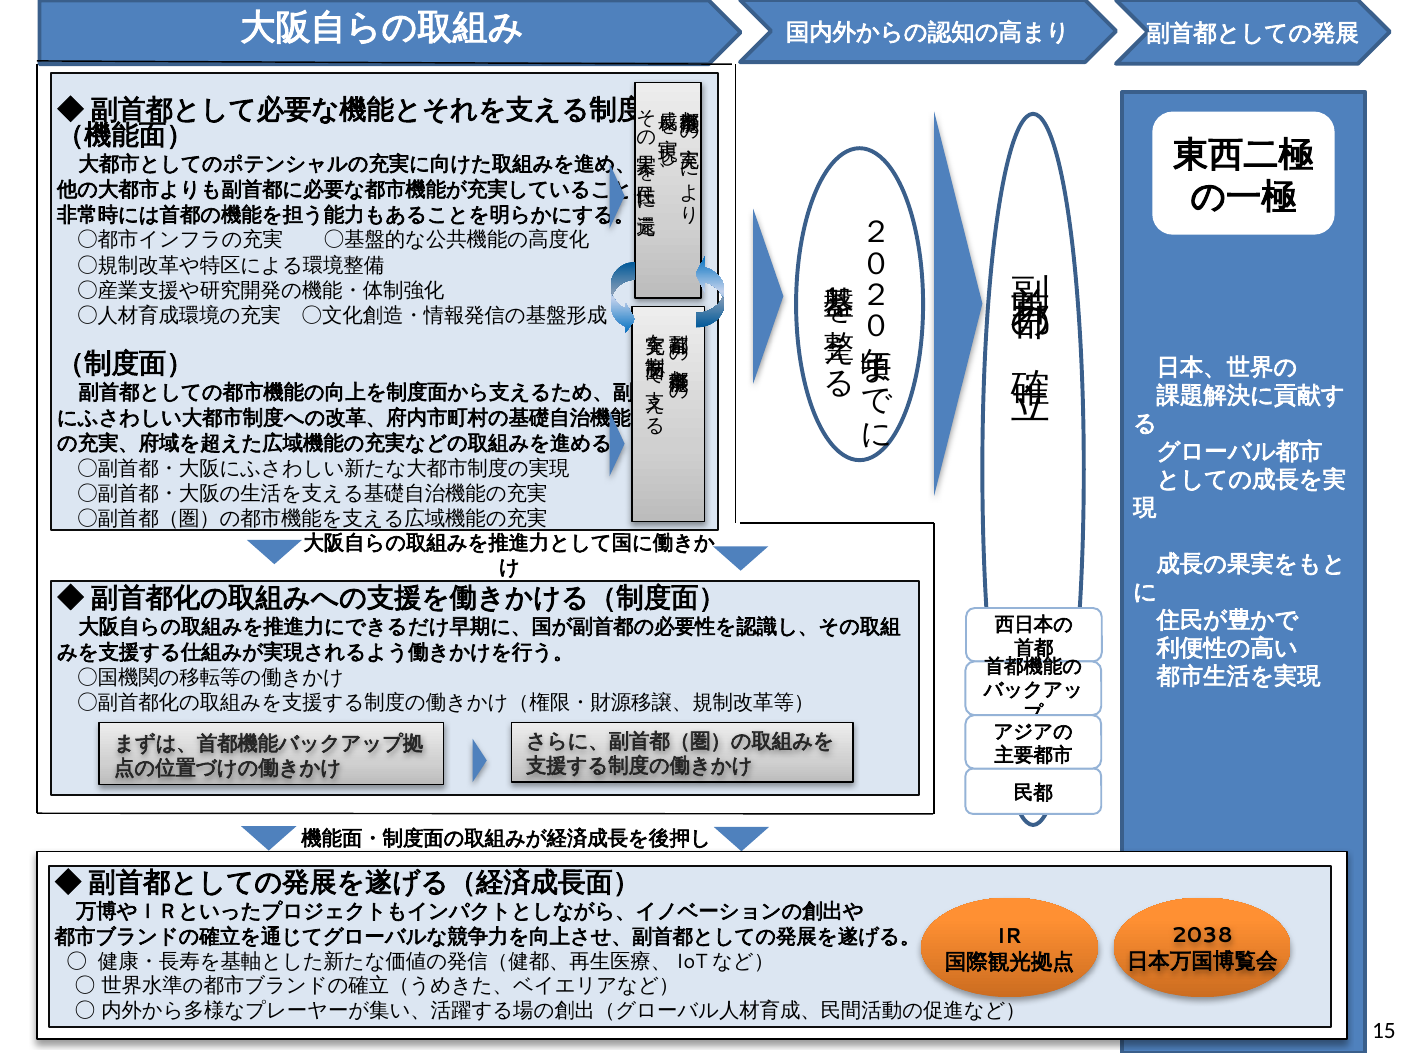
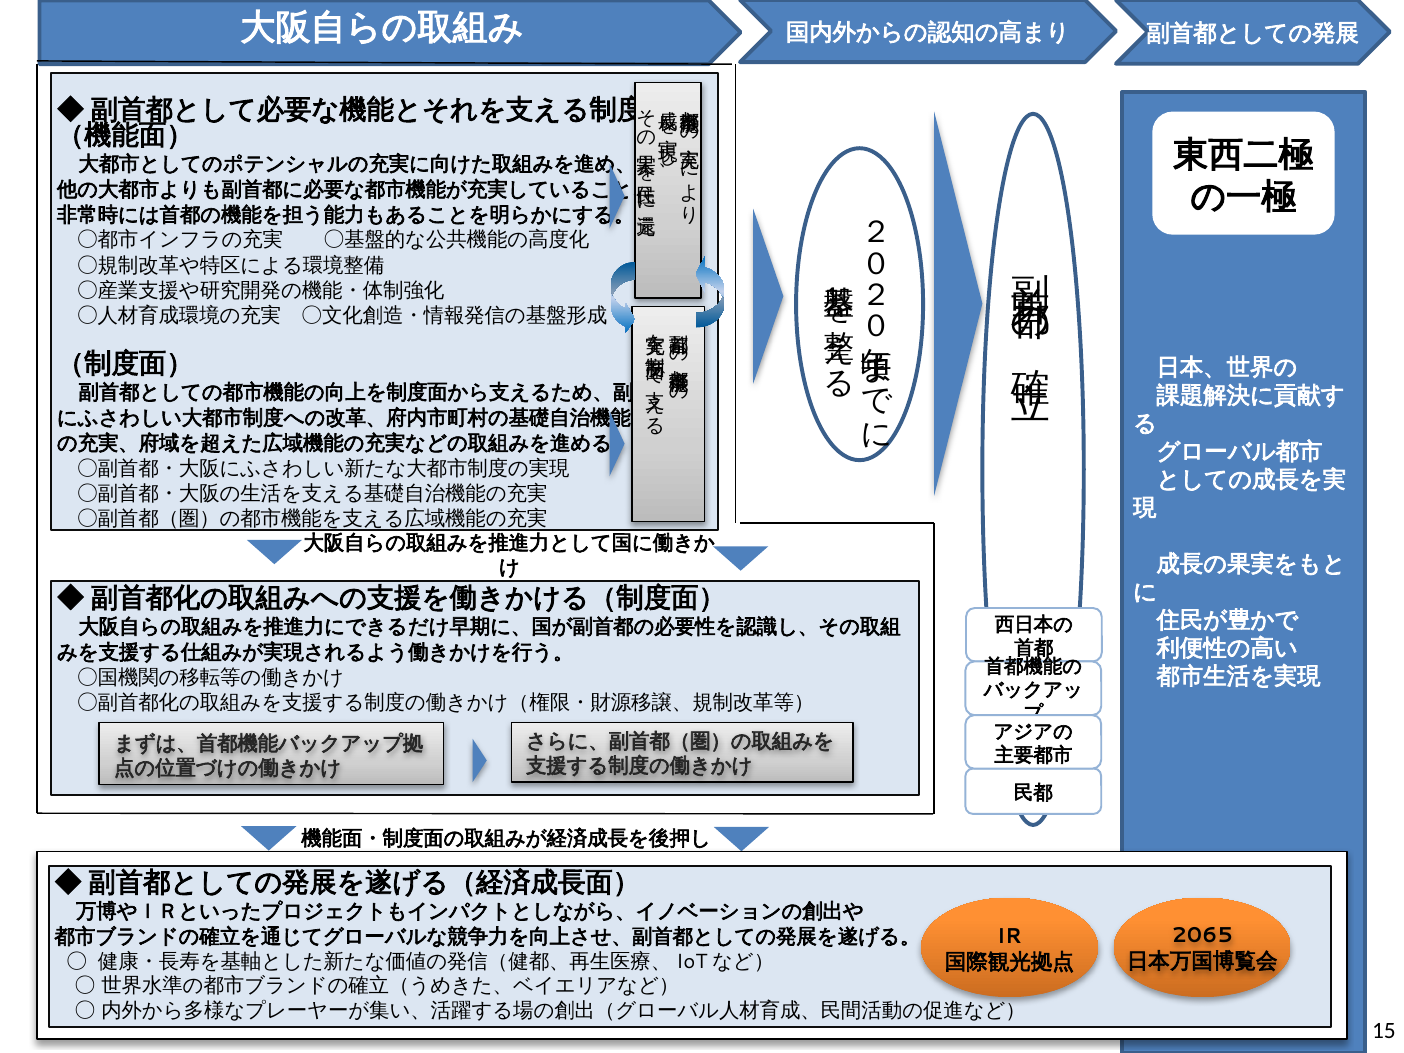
2038: 2038 -> 2065 (1202, 935)
